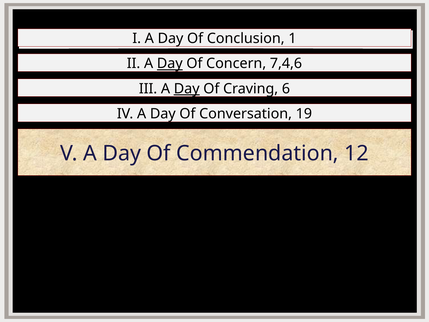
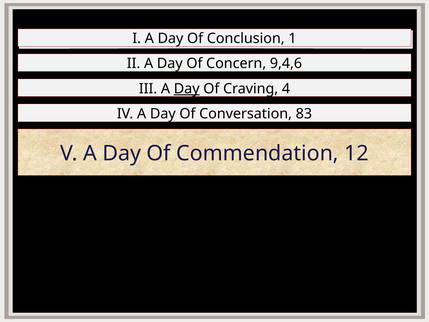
Day underline: present -> none (170, 64)
7,4,6: 7,4,6 -> 9,4,6 (286, 64)
6: 6 -> 4 (286, 89)
19: 19 -> 83 (304, 114)
